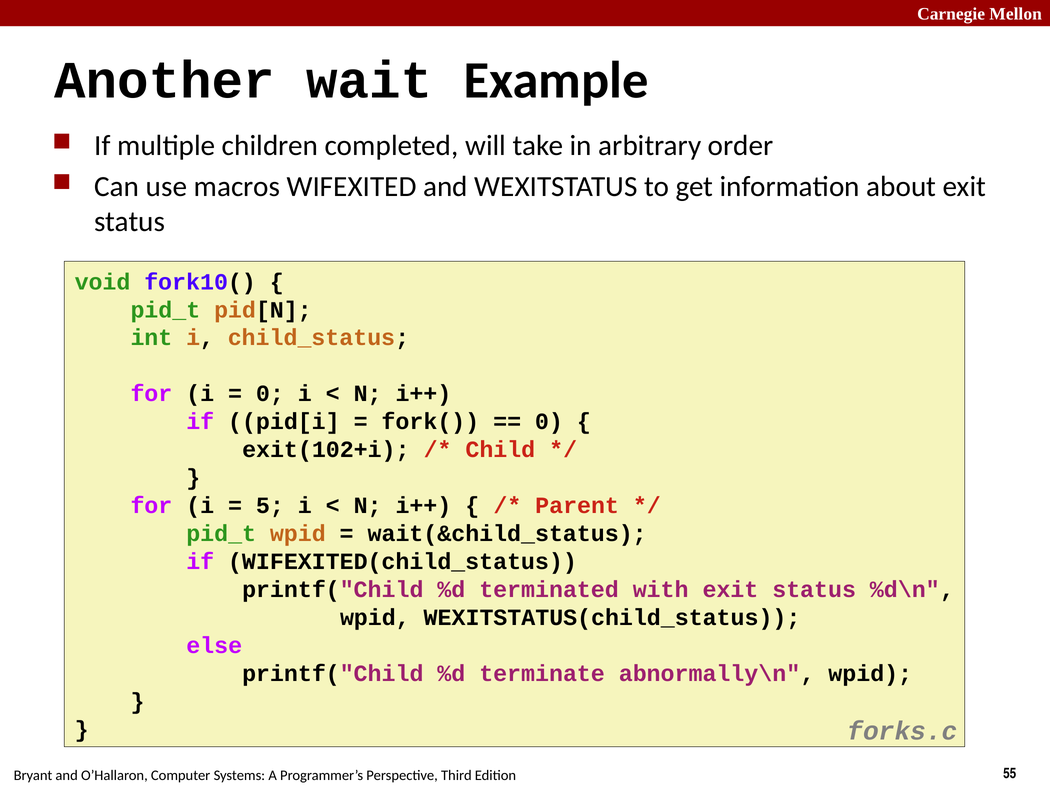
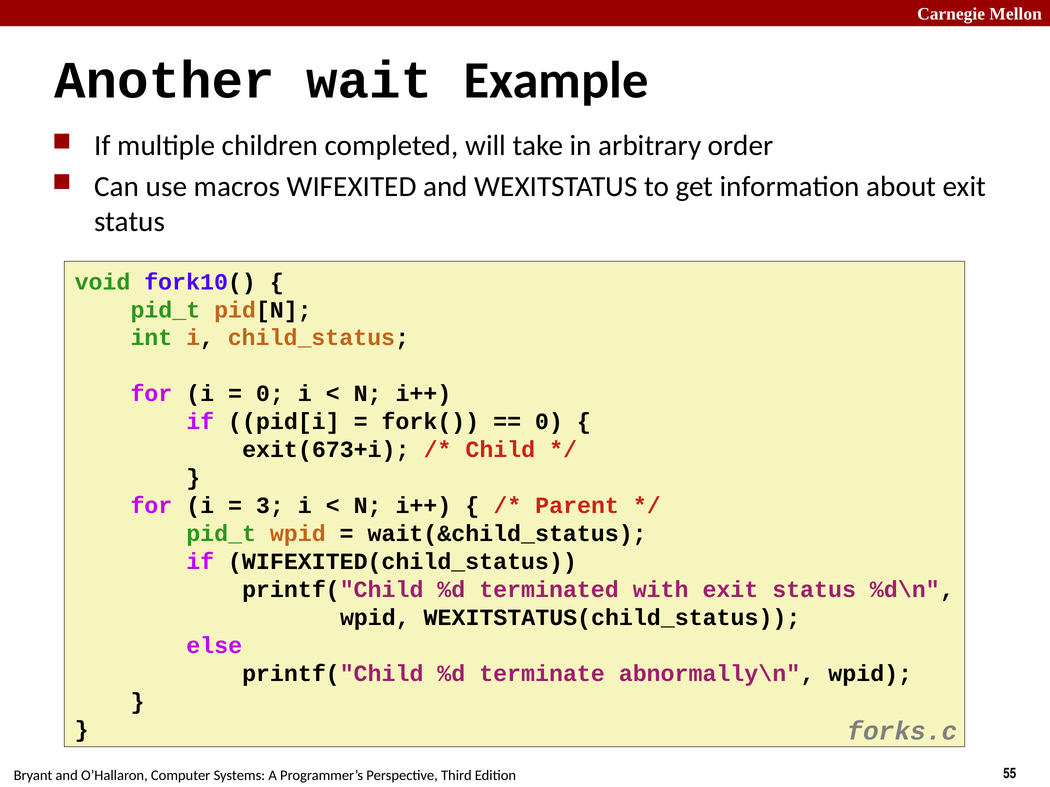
exit(102+i: exit(102+i -> exit(673+i (326, 450)
5: 5 -> 3 (270, 506)
